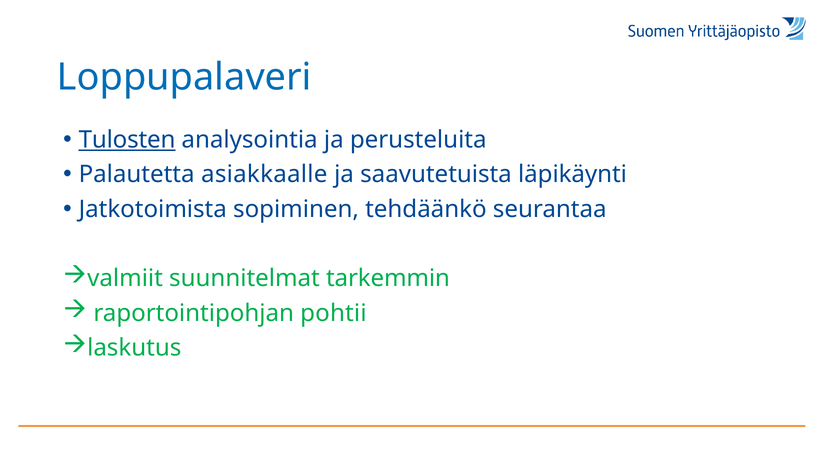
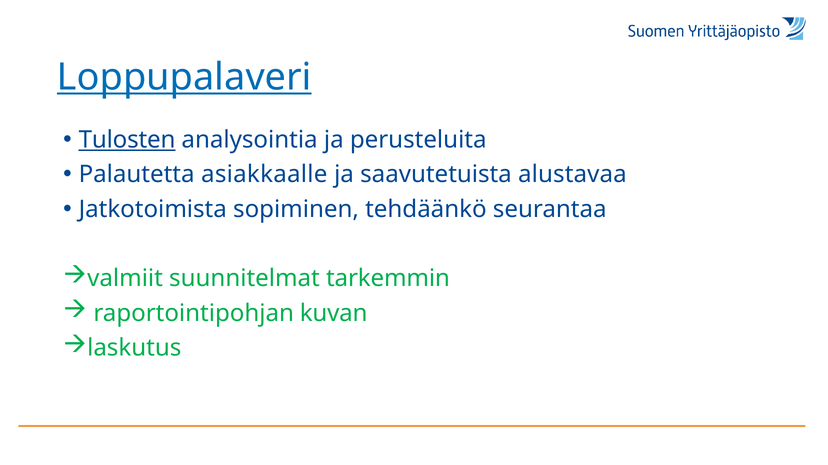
Loppupalaveri underline: none -> present (184, 77)
läpikäynti: läpikäynti -> alustavaa (572, 175)
pohtii: pohtii -> kuvan (334, 314)
